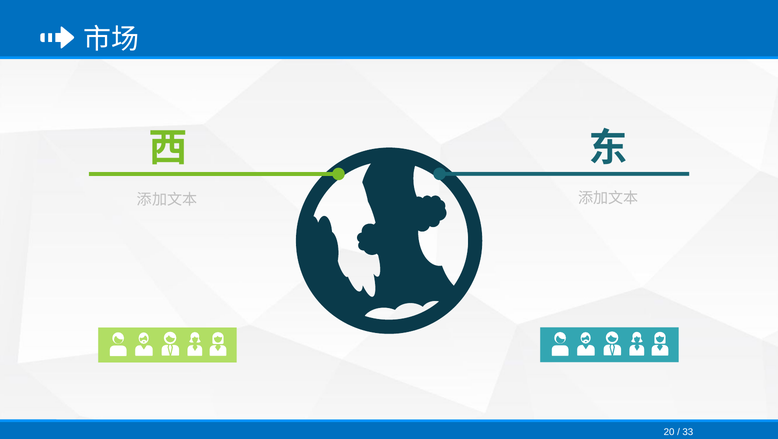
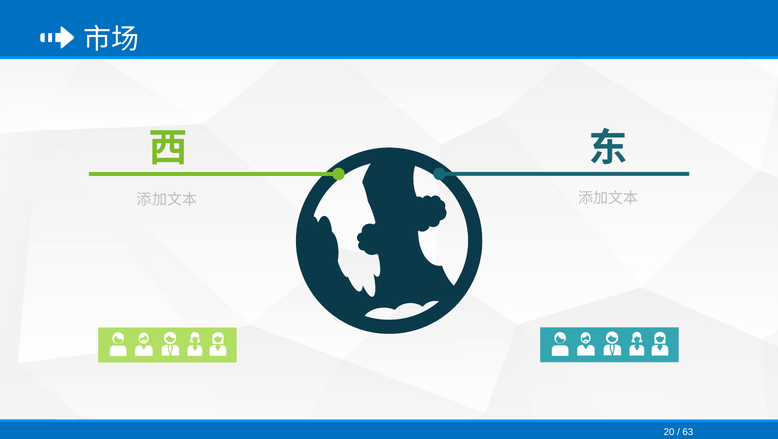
33: 33 -> 63 (688, 432)
